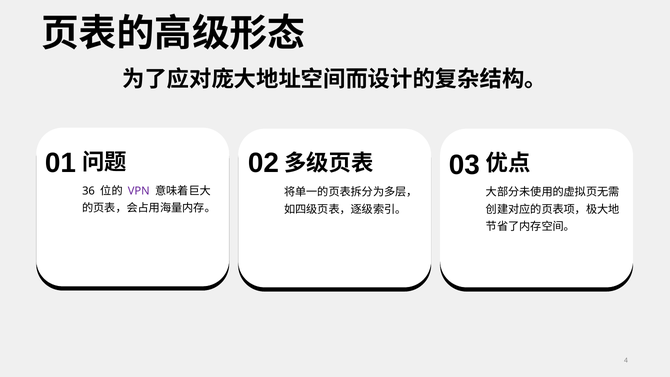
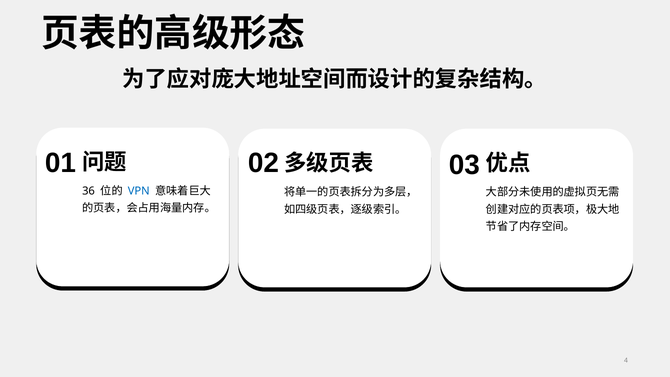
VPN colour: purple -> blue (139, 191)
